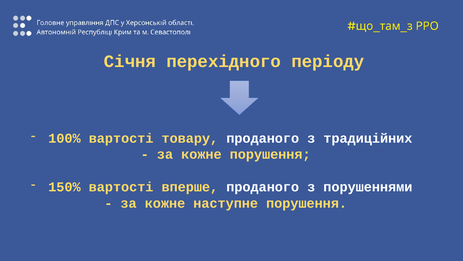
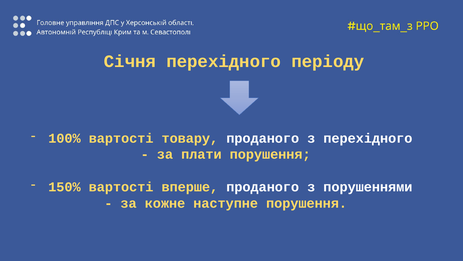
з традиційних: традиційних -> перехідного (368, 138)
кожне: кожне -> плати (201, 154)
